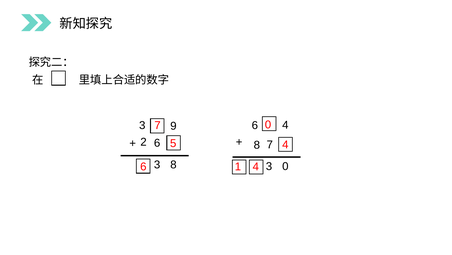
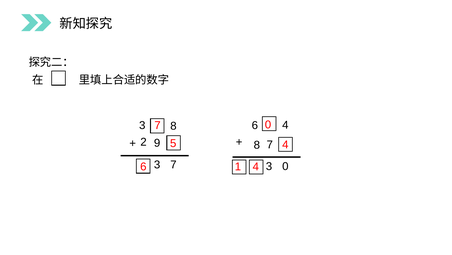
3 9: 9 -> 8 (173, 126)
2 6: 6 -> 9 (157, 143)
3 8: 8 -> 7 (173, 164)
